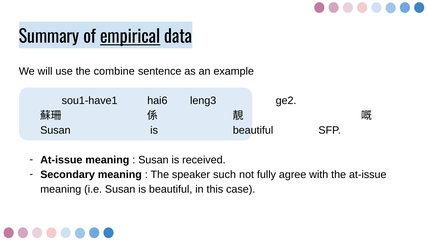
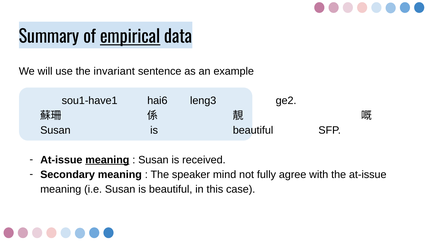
combine: combine -> invariant (114, 71)
meaning underline: none -> present (107, 160)
such: such -> mind (225, 174)
